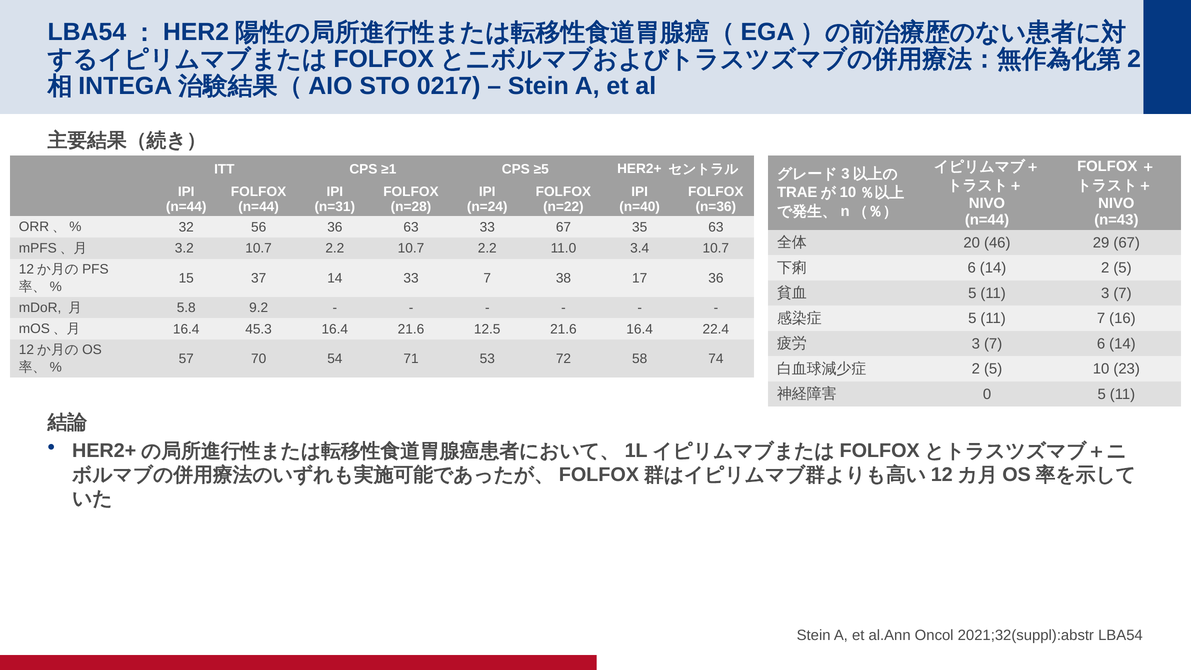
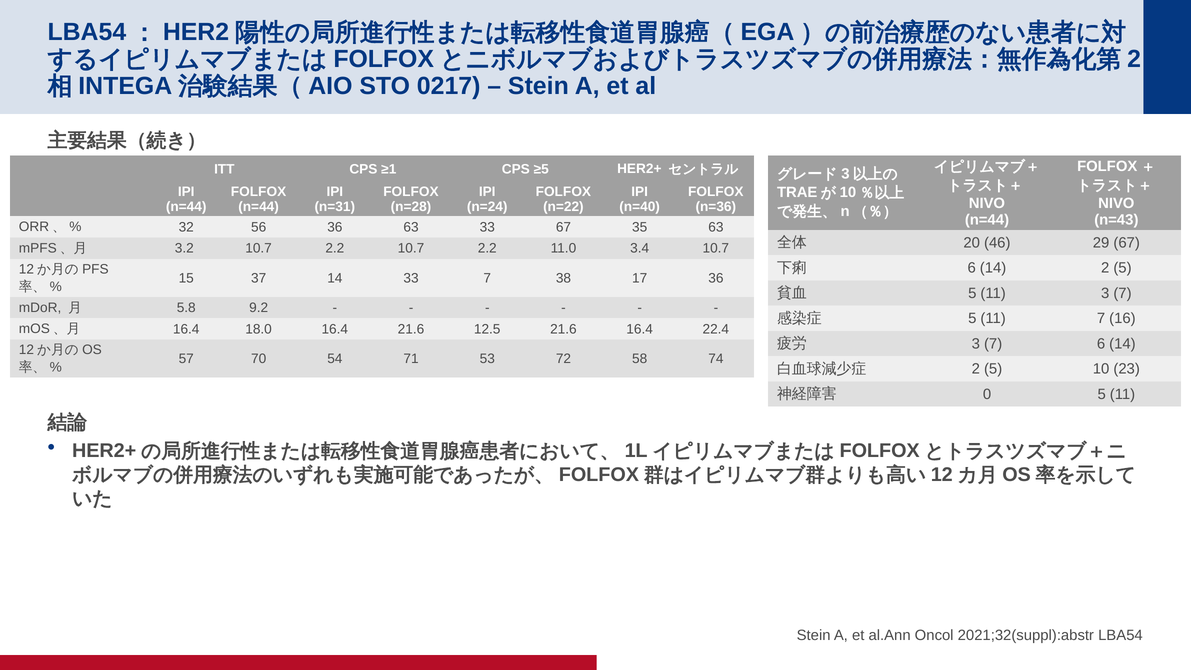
45.3: 45.3 -> 18.0 (259, 329)
